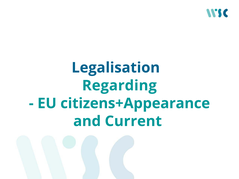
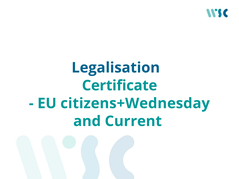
Regarding: Regarding -> Certificate (120, 86)
citizens+Appearance: citizens+Appearance -> citizens+Wednesday (135, 104)
